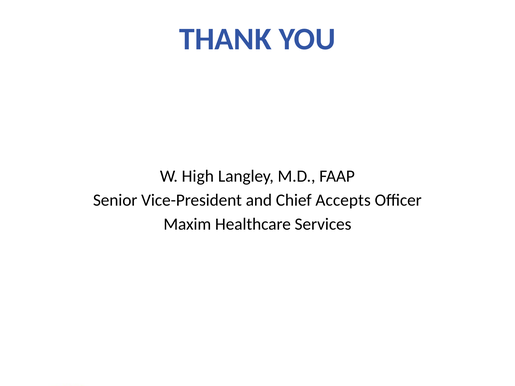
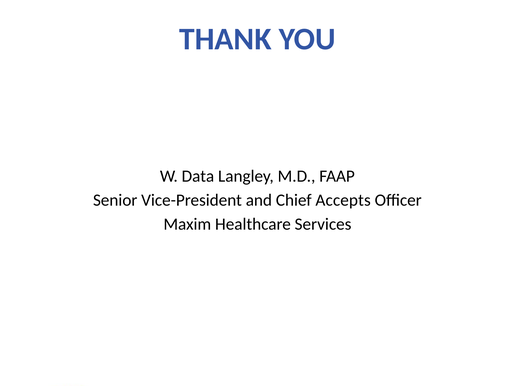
High: High -> Data (198, 176)
